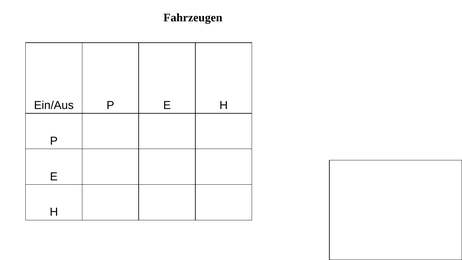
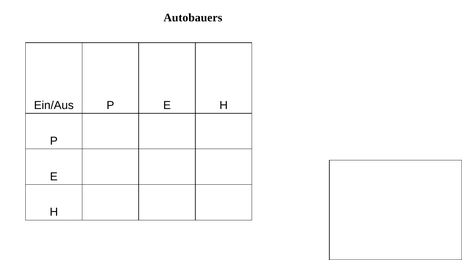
Fahrzeugen: Fahrzeugen -> Autobauers (193, 18)
